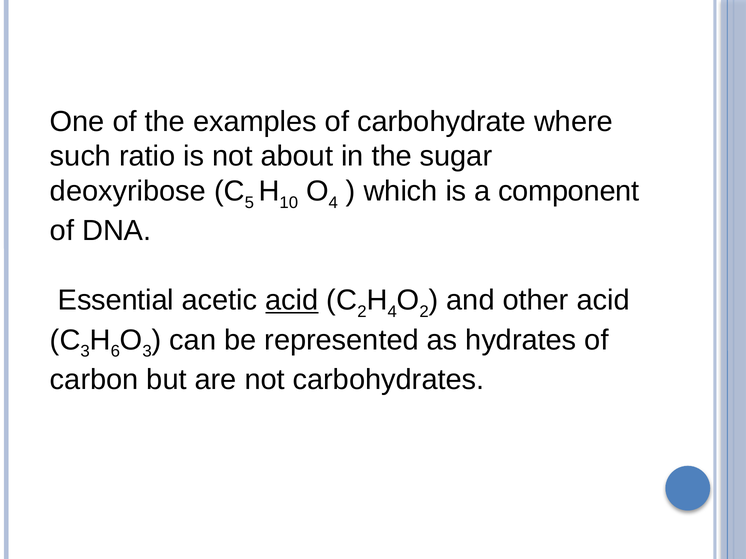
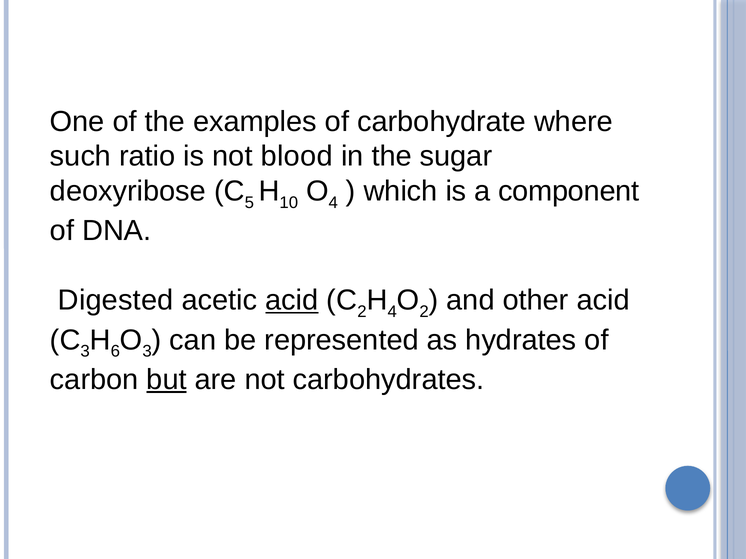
about: about -> blood (297, 157)
Essential: Essential -> Digested (116, 301)
but underline: none -> present (167, 380)
